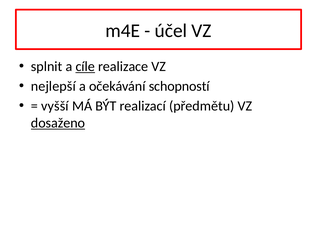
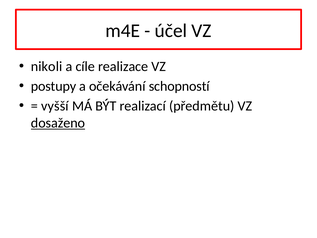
splnit: splnit -> nikoli (47, 67)
cíle underline: present -> none (85, 67)
nejlepší: nejlepší -> postupy (53, 86)
